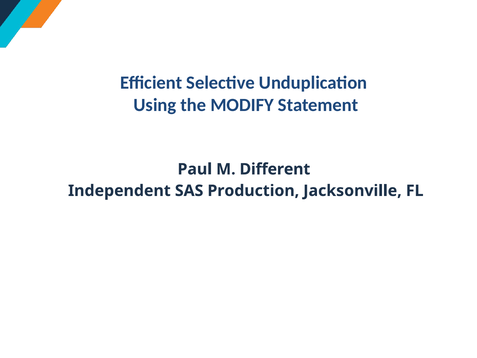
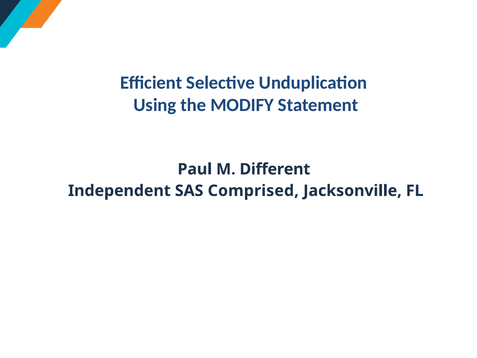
Production: Production -> Comprised (253, 191)
